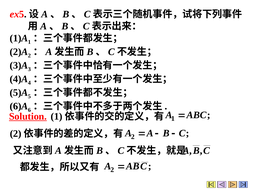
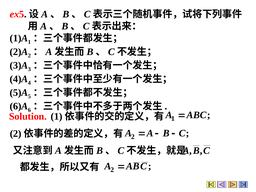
Solution underline: present -> none (28, 116)
